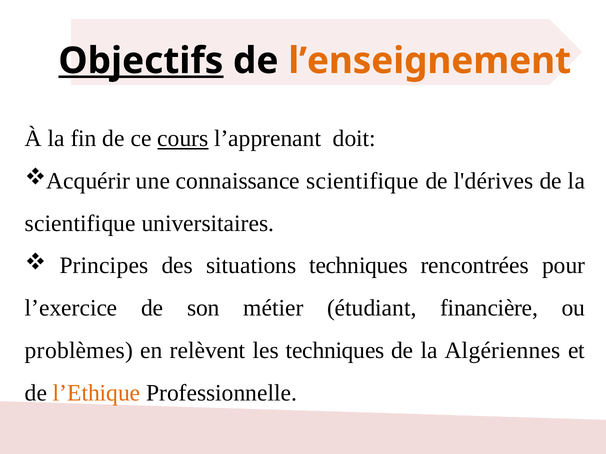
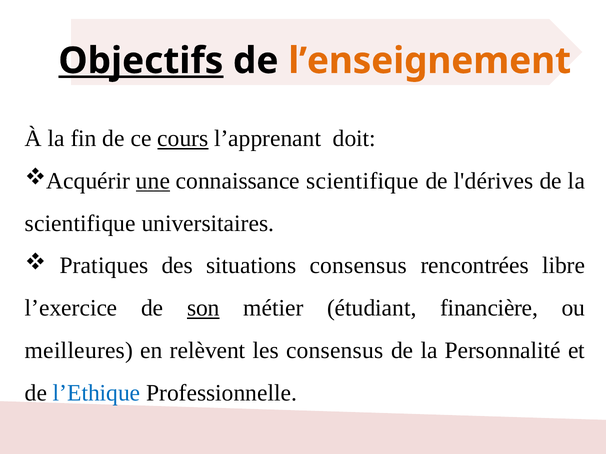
une underline: none -> present (153, 181)
Principes: Principes -> Pratiques (104, 266)
situations techniques: techniques -> consensus (358, 266)
pour: pour -> libre (564, 266)
son underline: none -> present (203, 308)
problèmes: problèmes -> meilleures (79, 351)
les techniques: techniques -> consensus (335, 351)
Algériennes: Algériennes -> Personnalité (503, 351)
l’Ethique colour: orange -> blue (97, 393)
